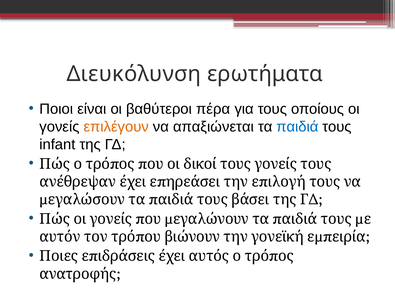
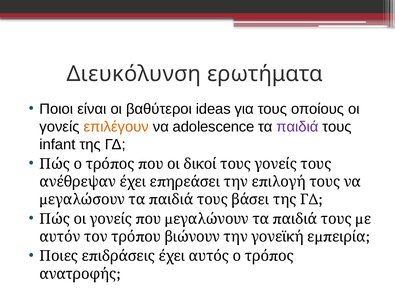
πέρα: πέρα -> ideas (213, 109)
απαξιώνεται: απαξιώνεται -> adolescence (214, 127)
παιδιά colour: blue -> purple (297, 127)
